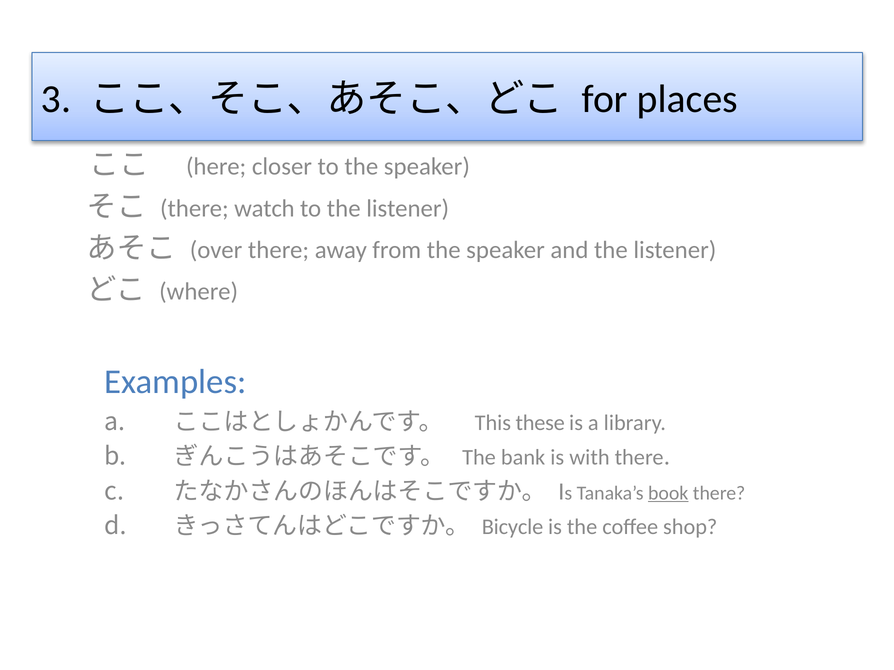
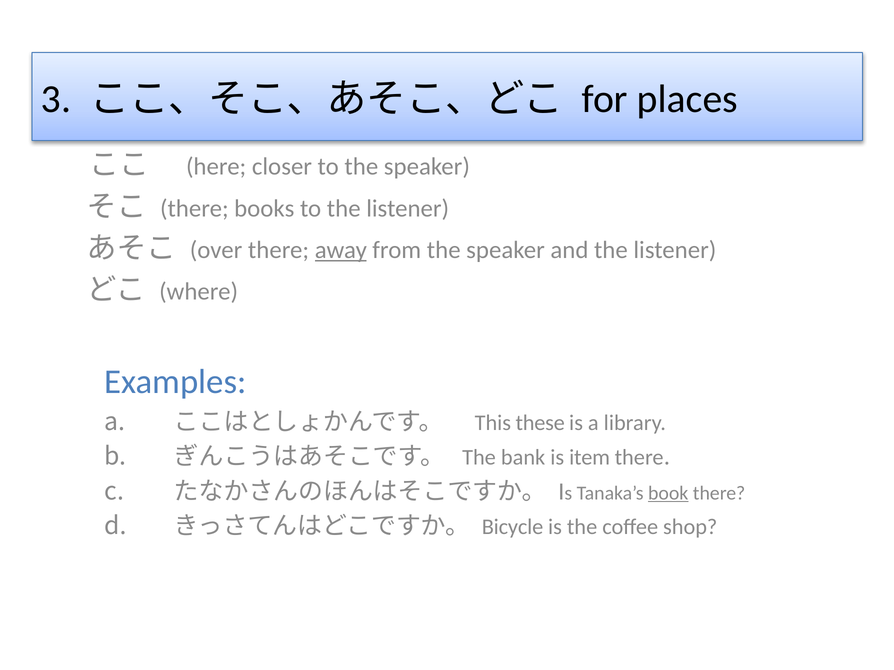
watch: watch -> books (264, 209)
away underline: none -> present (341, 250)
with: with -> item (590, 458)
